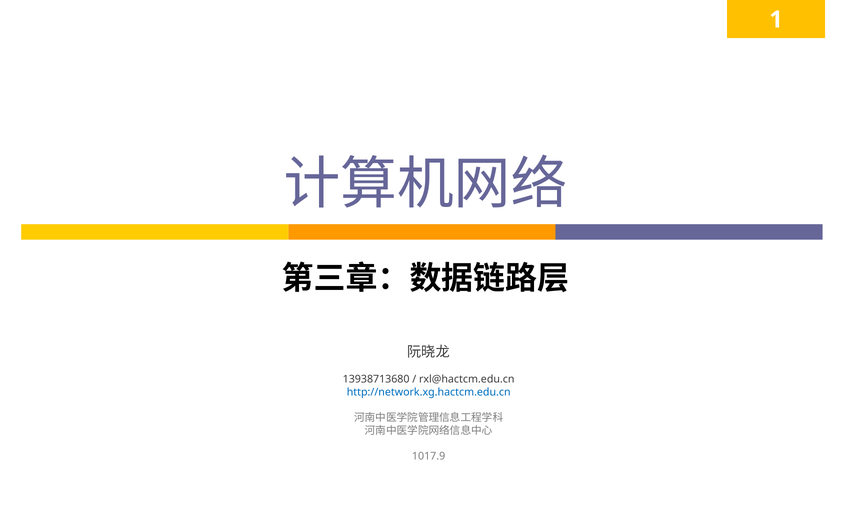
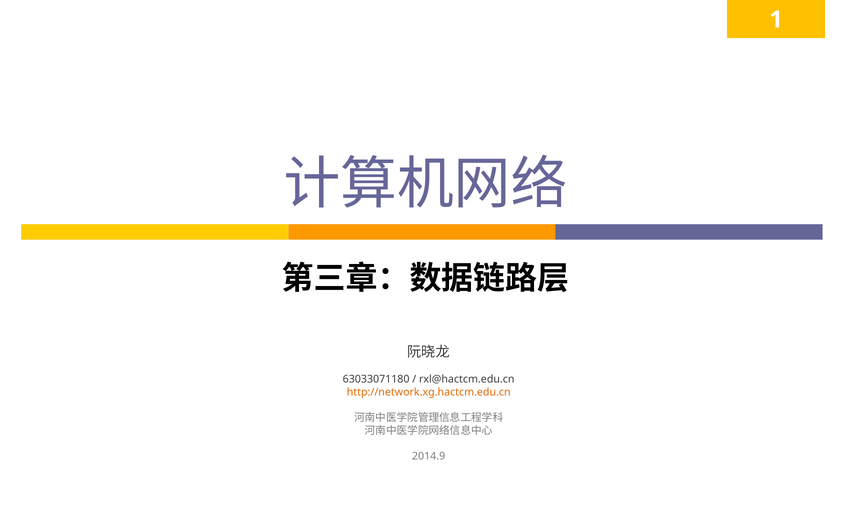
13938713680: 13938713680 -> 63033071180 (376, 379)
http://network.xg.hactcm.edu.cn colour: blue -> orange (429, 392)
1017.9: 1017.9 -> 2014.9 (429, 456)
